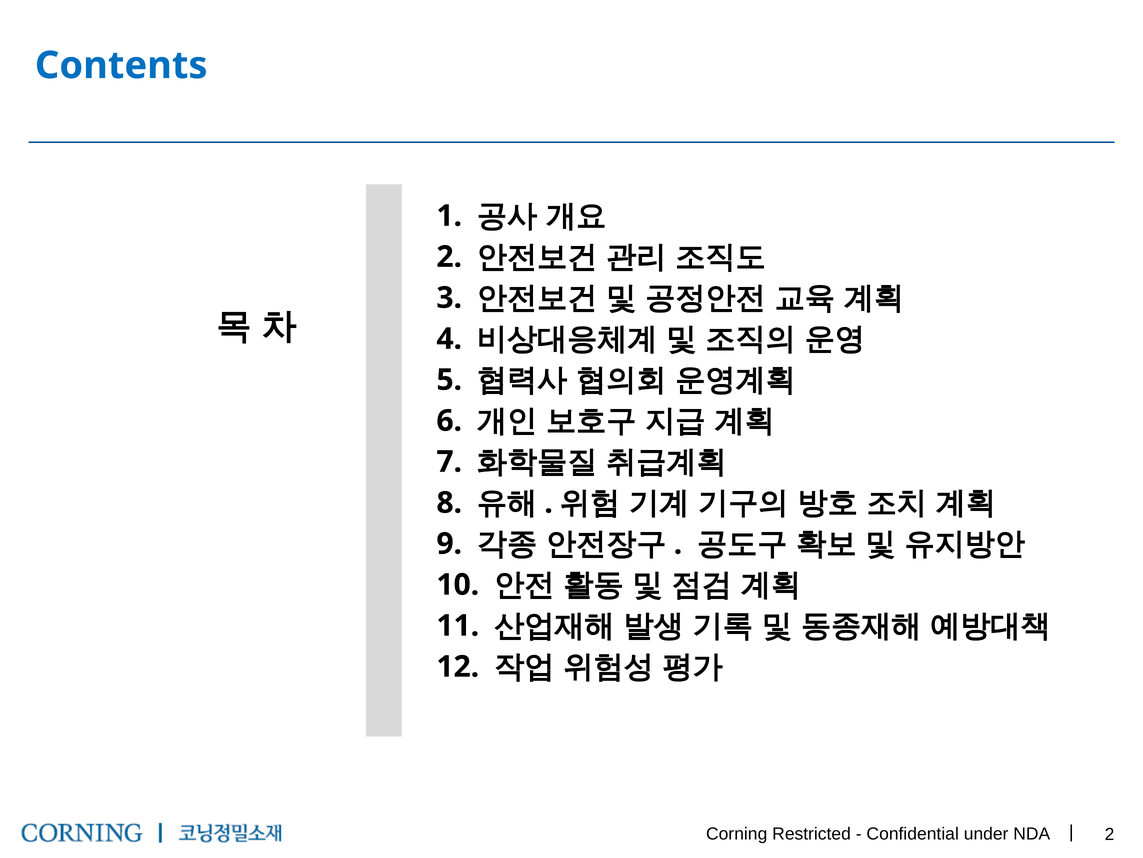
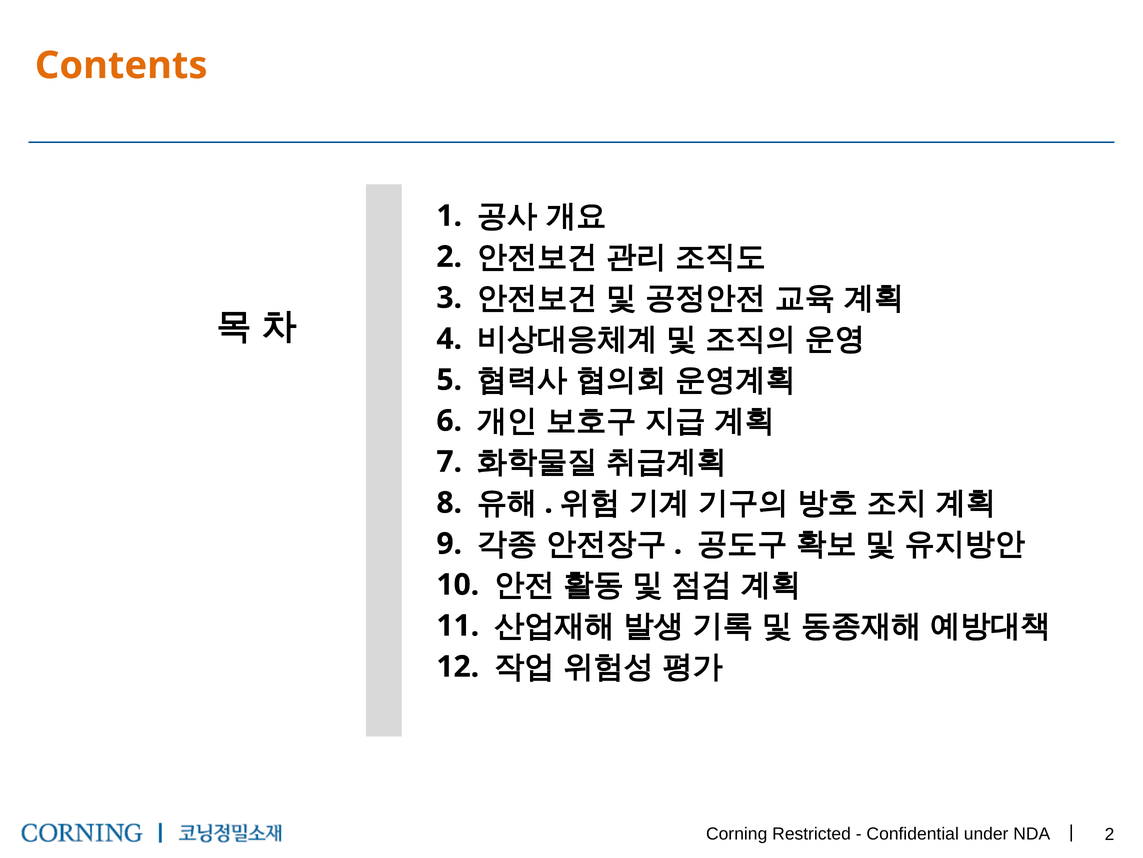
Contents colour: blue -> orange (121, 65)
